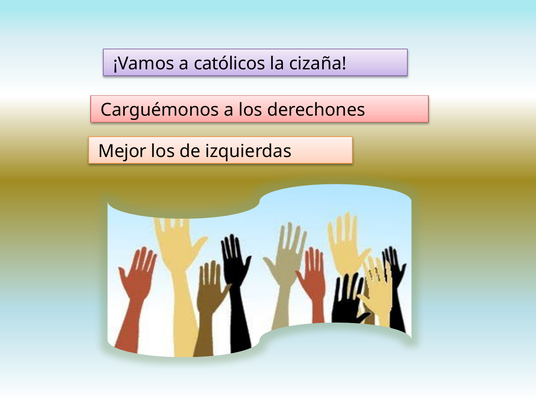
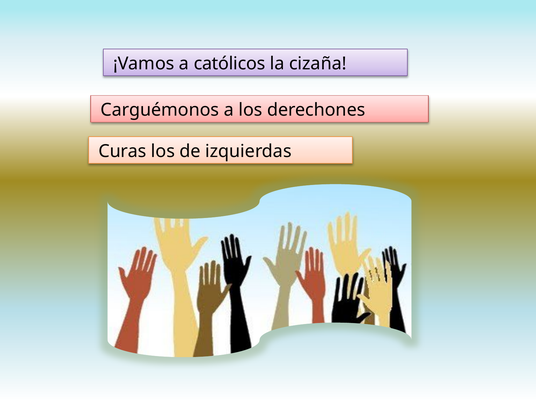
Mejor: Mejor -> Curas (122, 151)
